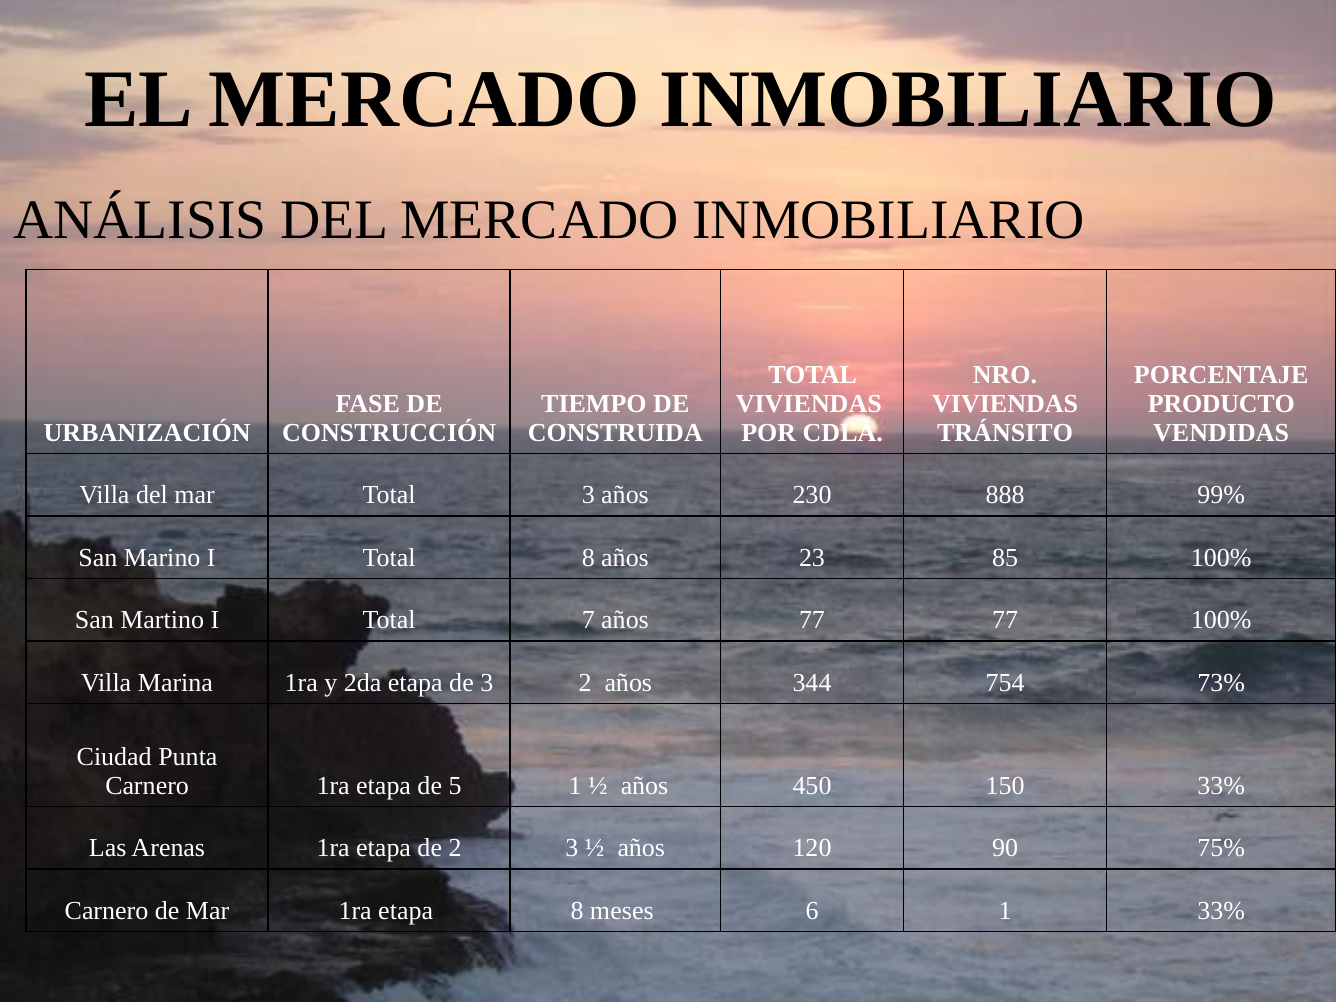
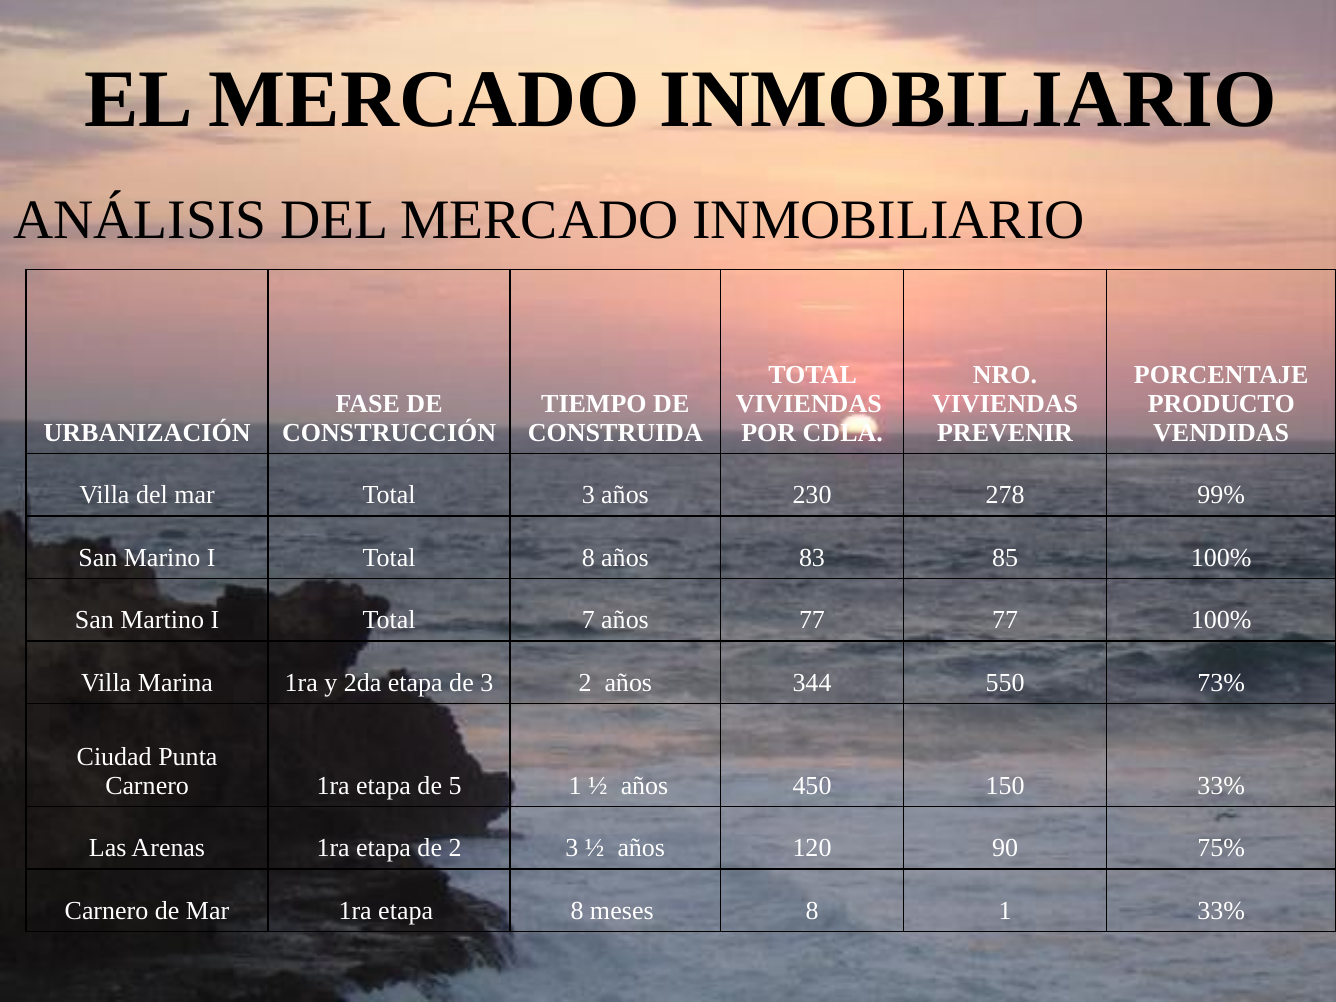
TRÁNSITO: TRÁNSITO -> PREVENIR (1005, 433)
888: 888 -> 278 (1005, 495)
23: 23 -> 83 (812, 558)
754: 754 -> 550 (1005, 683)
meses 6: 6 -> 8 (812, 911)
